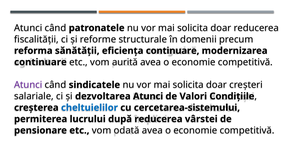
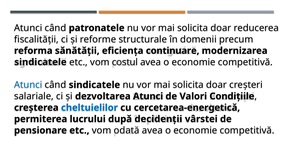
continuare: continuare -> sindicatele (40, 62)
aurită: aurită -> costul (125, 62)
Atunci colour: purple -> blue (28, 85)
cercetarea-sistemului: cercetarea-sistemului -> cercetarea-energetică (187, 107)
după reducerea: reducerea -> decidenții (158, 119)
